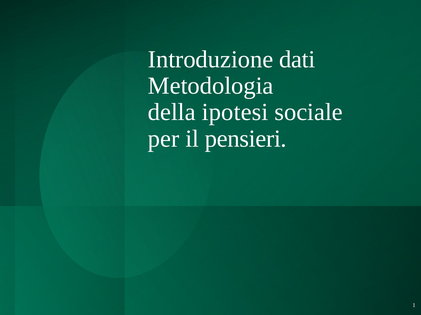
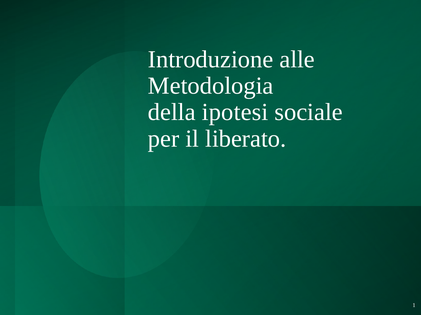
dati: dati -> alle (297, 59)
pensieri: pensieri -> liberato (246, 139)
